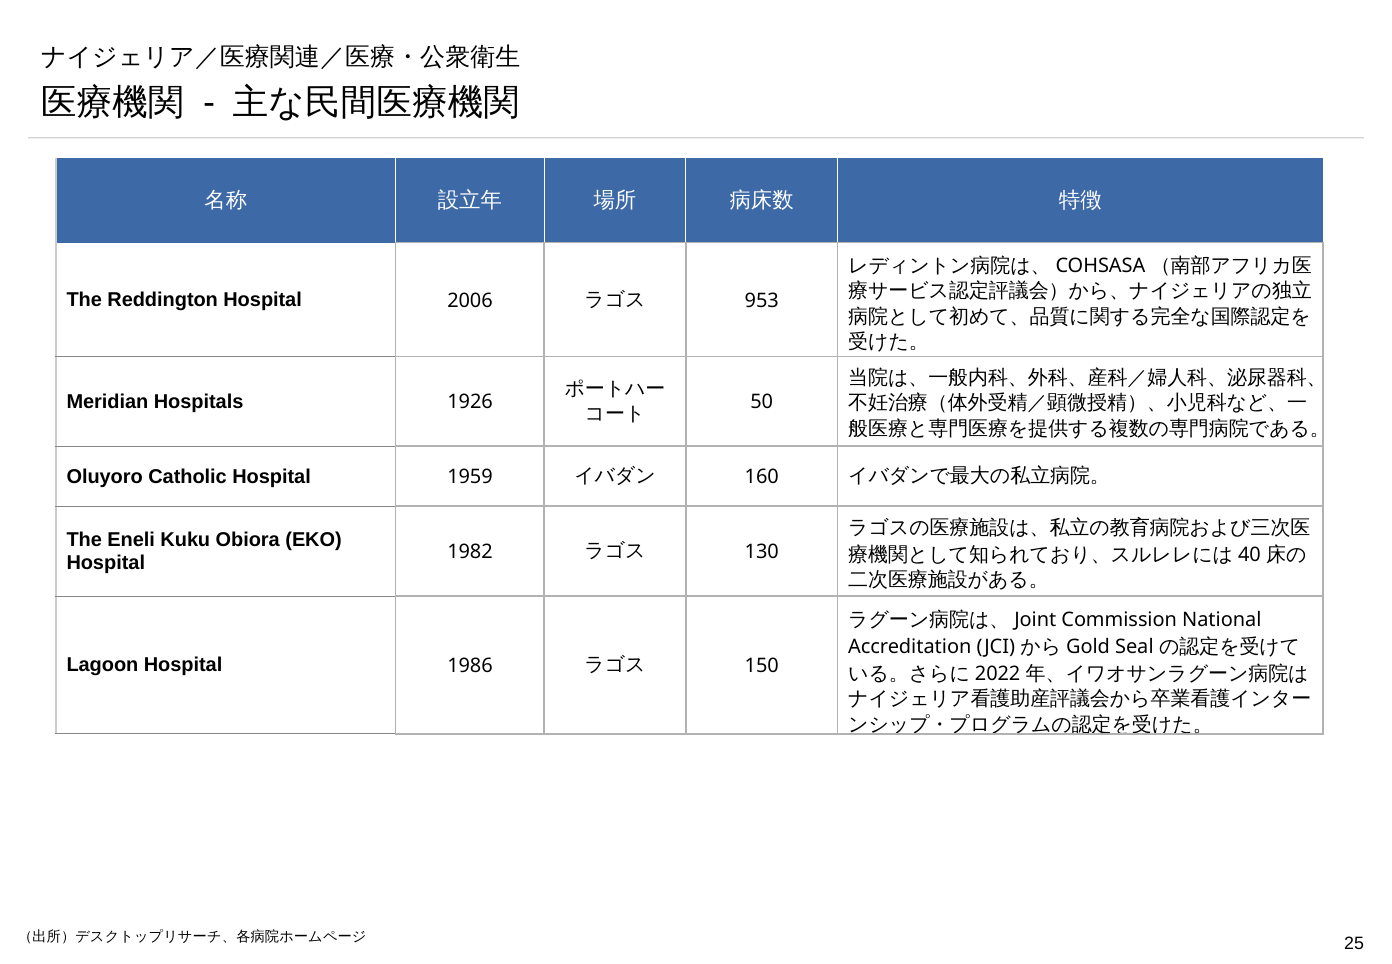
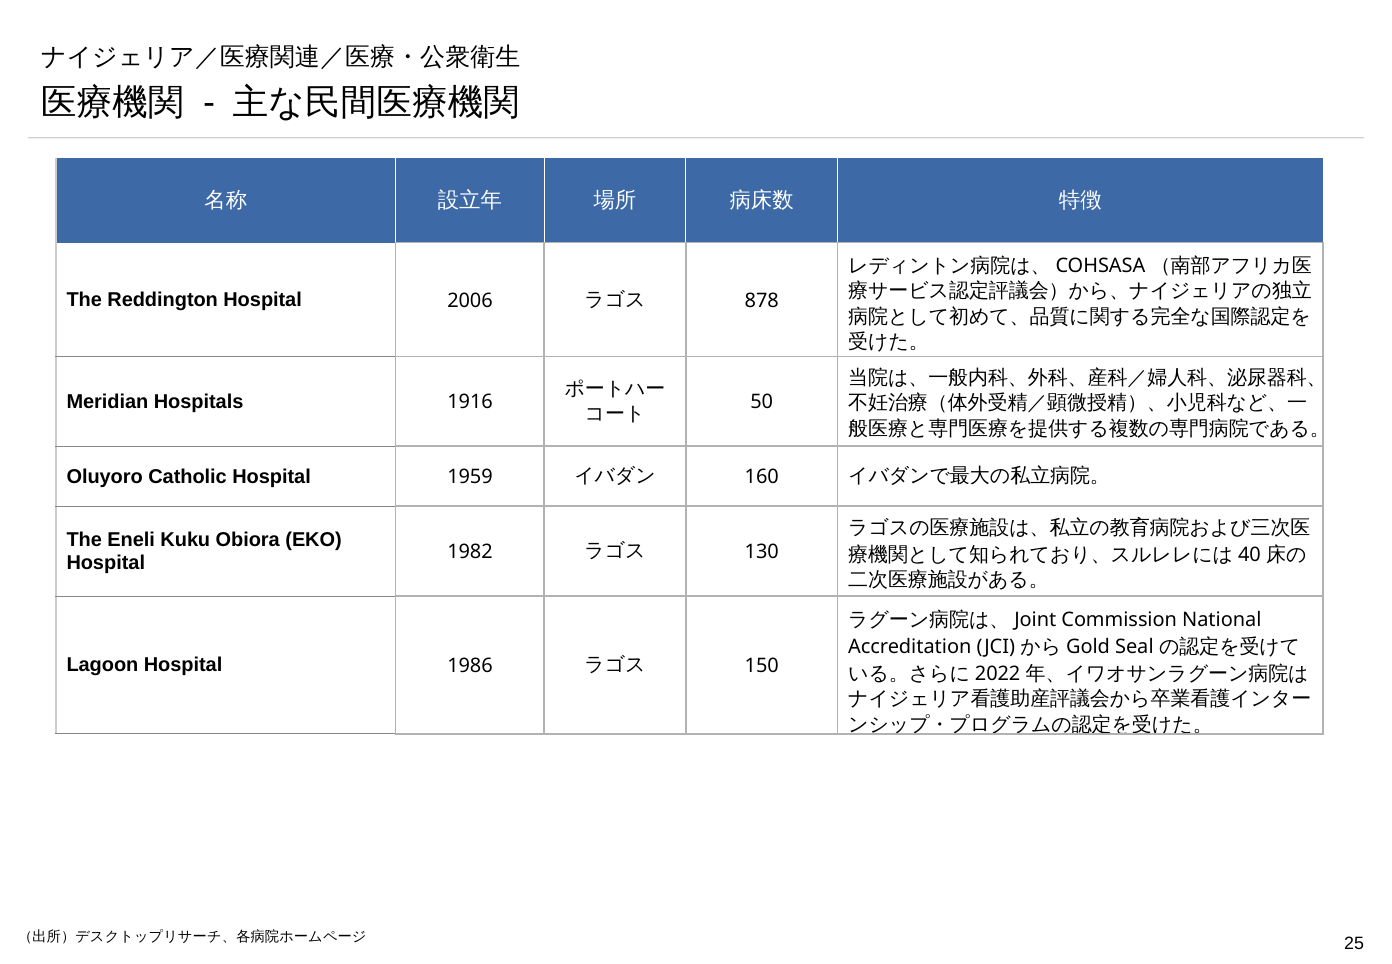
953: 953 -> 878 (762, 300)
1926: 1926 -> 1916 (470, 402)
